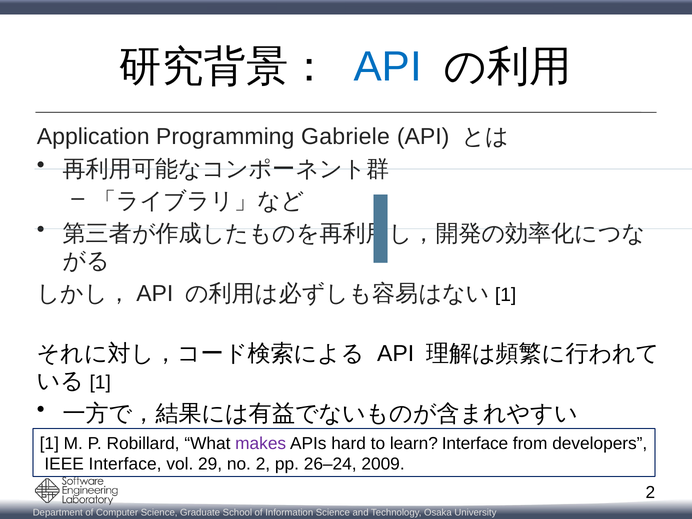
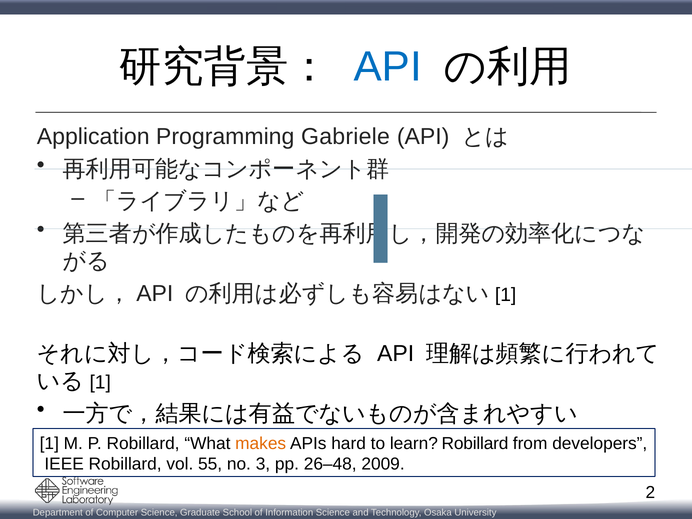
makes colour: purple -> orange (261, 443)
learn Interface: Interface -> Robillard (475, 443)
IEEE Interface: Interface -> Robillard (125, 464)
29: 29 -> 55 (210, 464)
no 2: 2 -> 3 (263, 464)
26–24: 26–24 -> 26–48 (330, 464)
